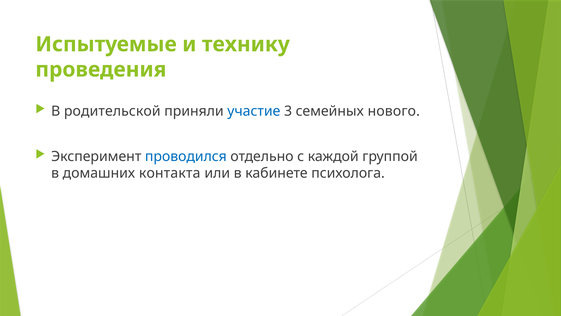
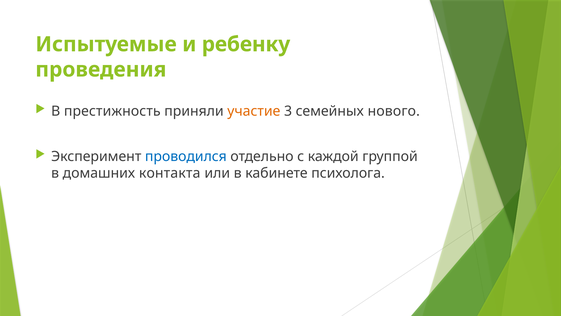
технику: технику -> ребенку (246, 44)
родительской: родительской -> престижность (112, 111)
участие colour: blue -> orange (254, 111)
